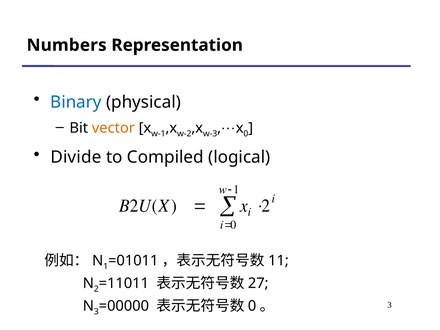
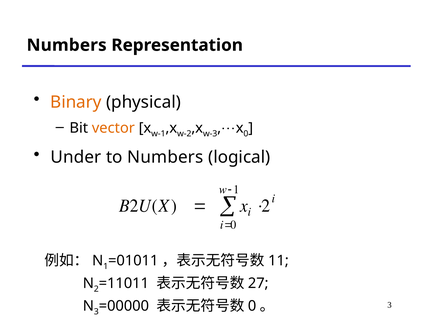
Binary colour: blue -> orange (76, 102)
Divide: Divide -> Under (76, 157)
to Compiled: Compiled -> Numbers (165, 157)
